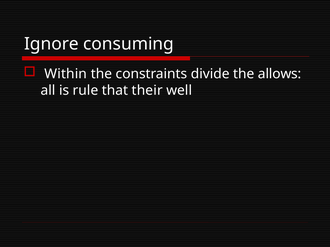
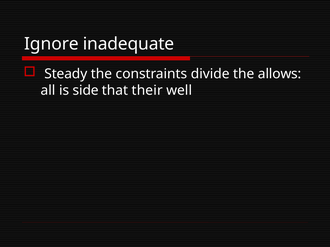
consuming: consuming -> inadequate (129, 44)
Within: Within -> Steady (66, 74)
rule: rule -> side (86, 91)
